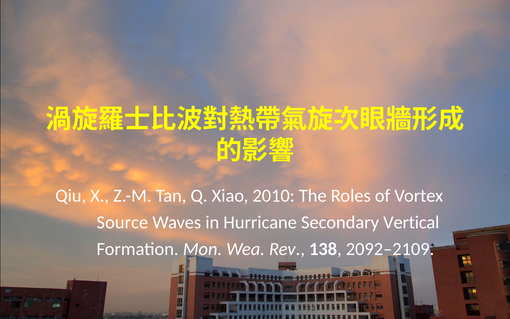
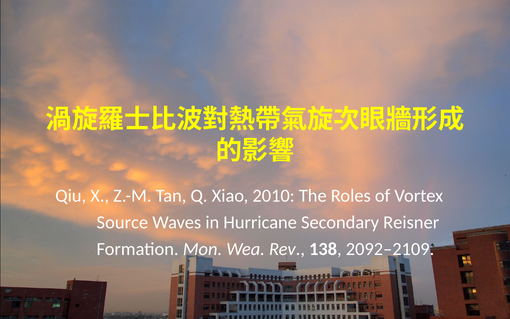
Vertical: Vertical -> Reisner (411, 222)
